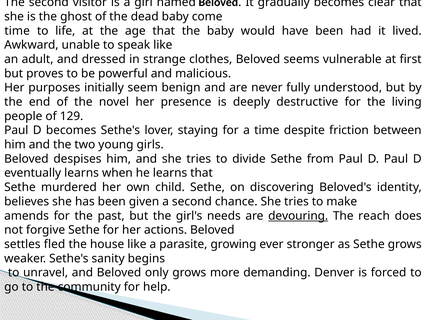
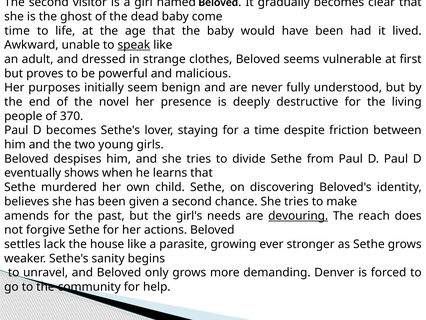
speak underline: none -> present (134, 45)
129: 129 -> 370 (72, 116)
eventually learns: learns -> shows (82, 173)
fled: fled -> lack (55, 244)
